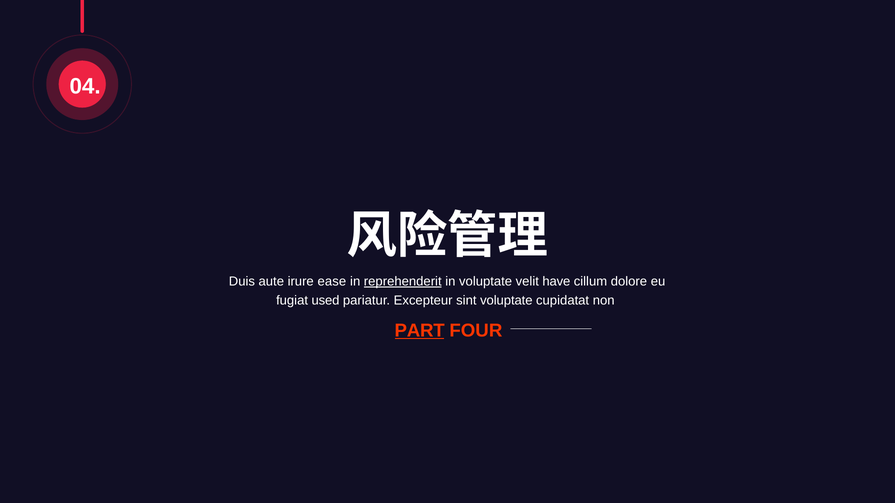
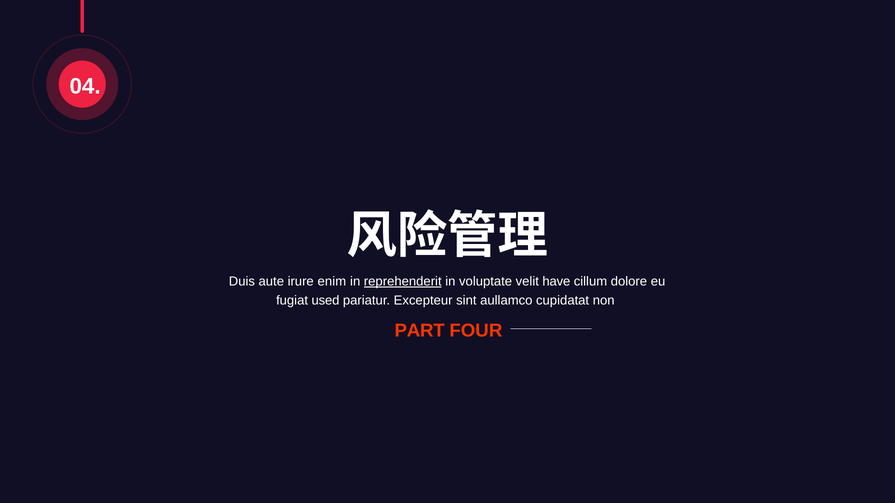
ease: ease -> enim (332, 282)
sint voluptate: voluptate -> aullamco (506, 300)
PART underline: present -> none (420, 331)
